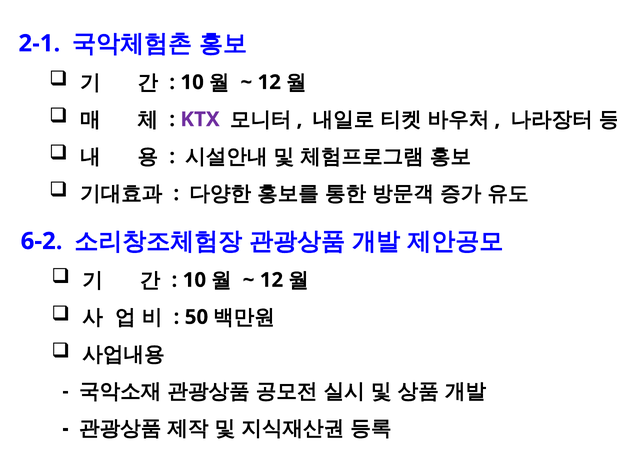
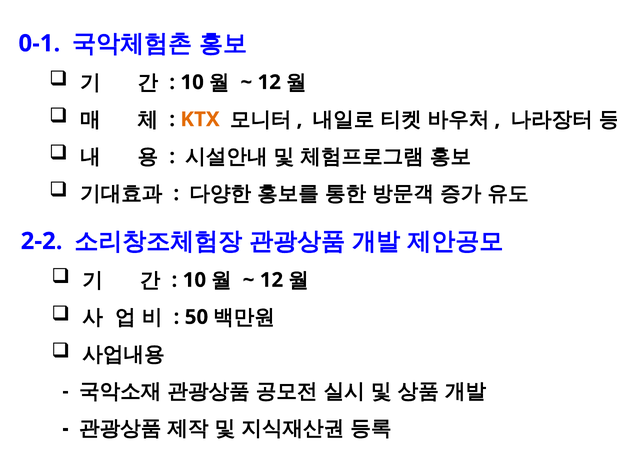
2-1: 2-1 -> 0-1 (39, 43)
KTX colour: purple -> orange (200, 119)
6-2: 6-2 -> 2-2 (42, 241)
